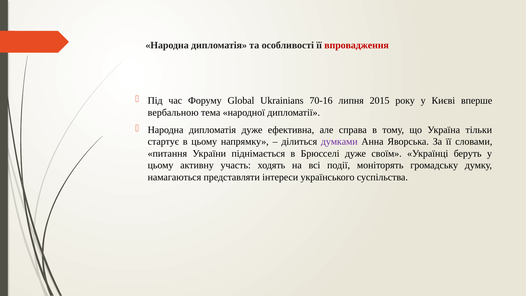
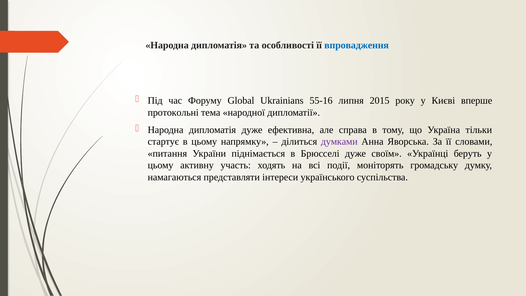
впровадження colour: red -> blue (357, 45)
70-16: 70-16 -> 55-16 (321, 101)
вербальною: вербальною -> протокольні (173, 112)
